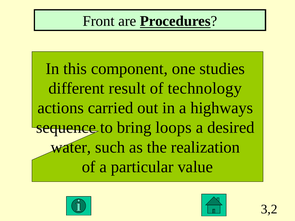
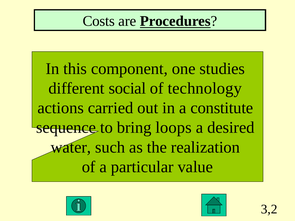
Front: Front -> Costs (99, 21)
result: result -> social (127, 88)
highways: highways -> constitute (222, 108)
